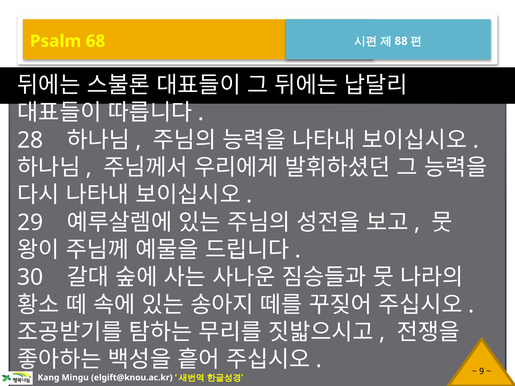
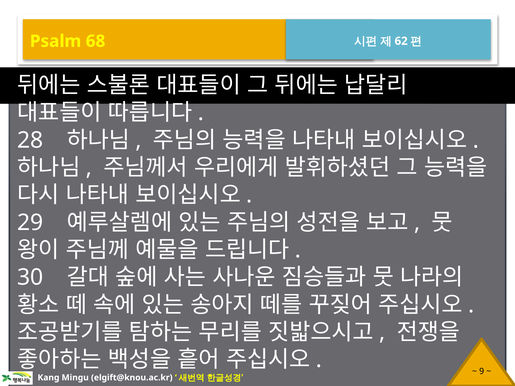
88: 88 -> 62 (401, 41)
